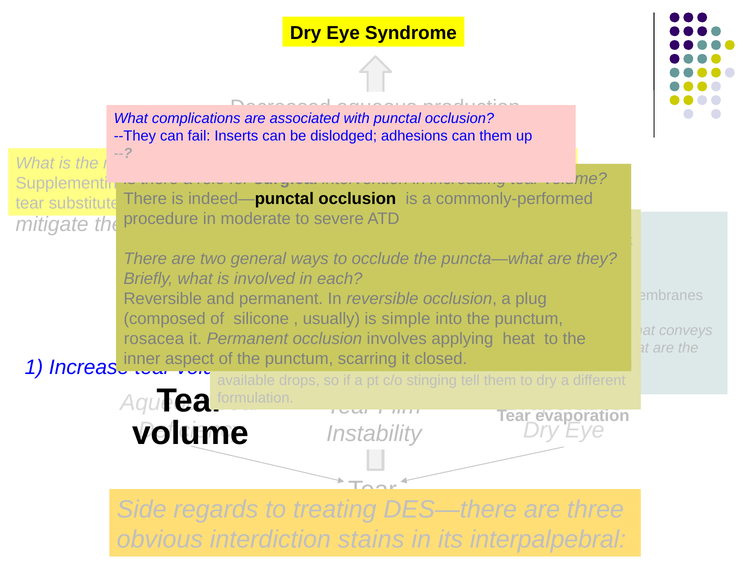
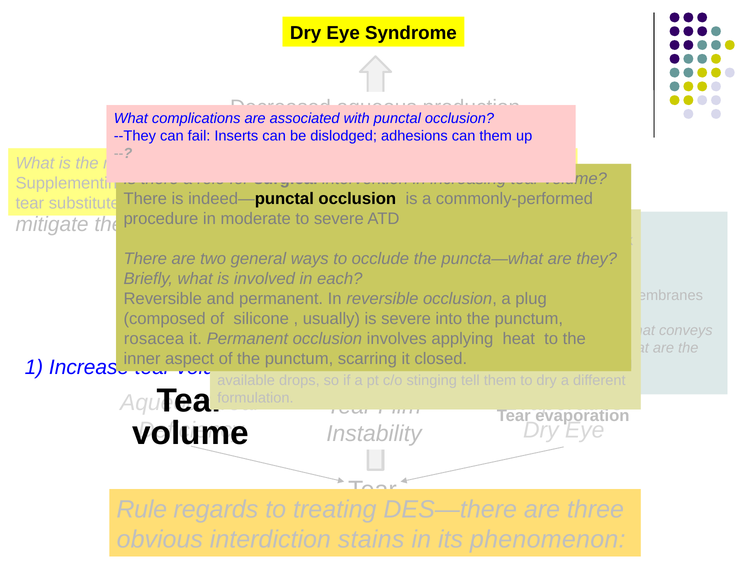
simple: simple -> severe (406, 319)
Side: Side -> Rule (142, 510)
interpalpebral: interpalpebral -> phenomenon (548, 540)
